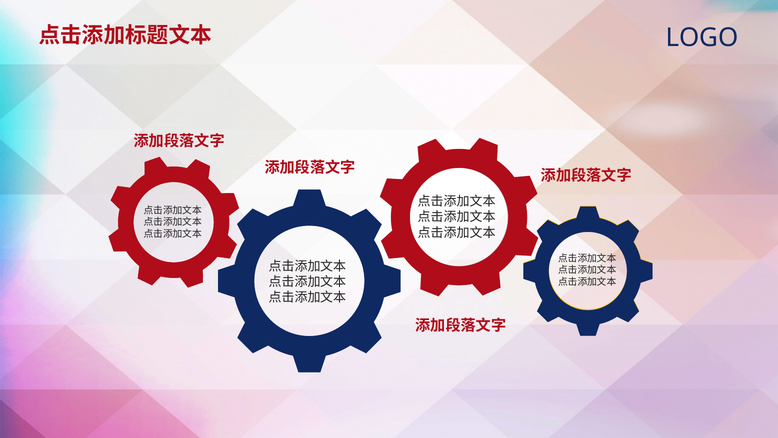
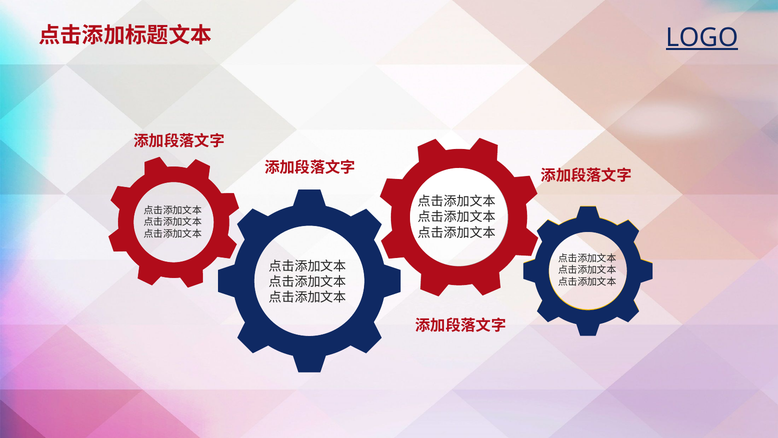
LOGO underline: none -> present (702, 38)
